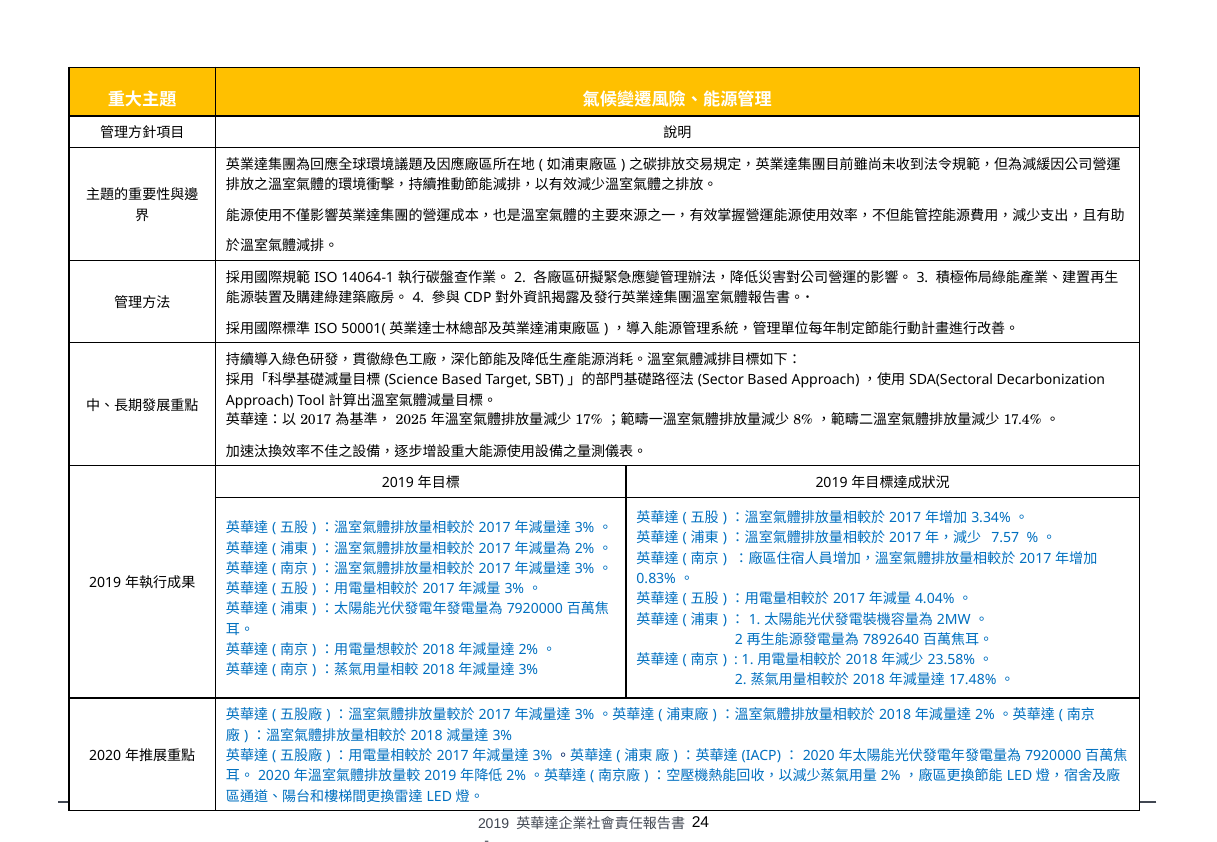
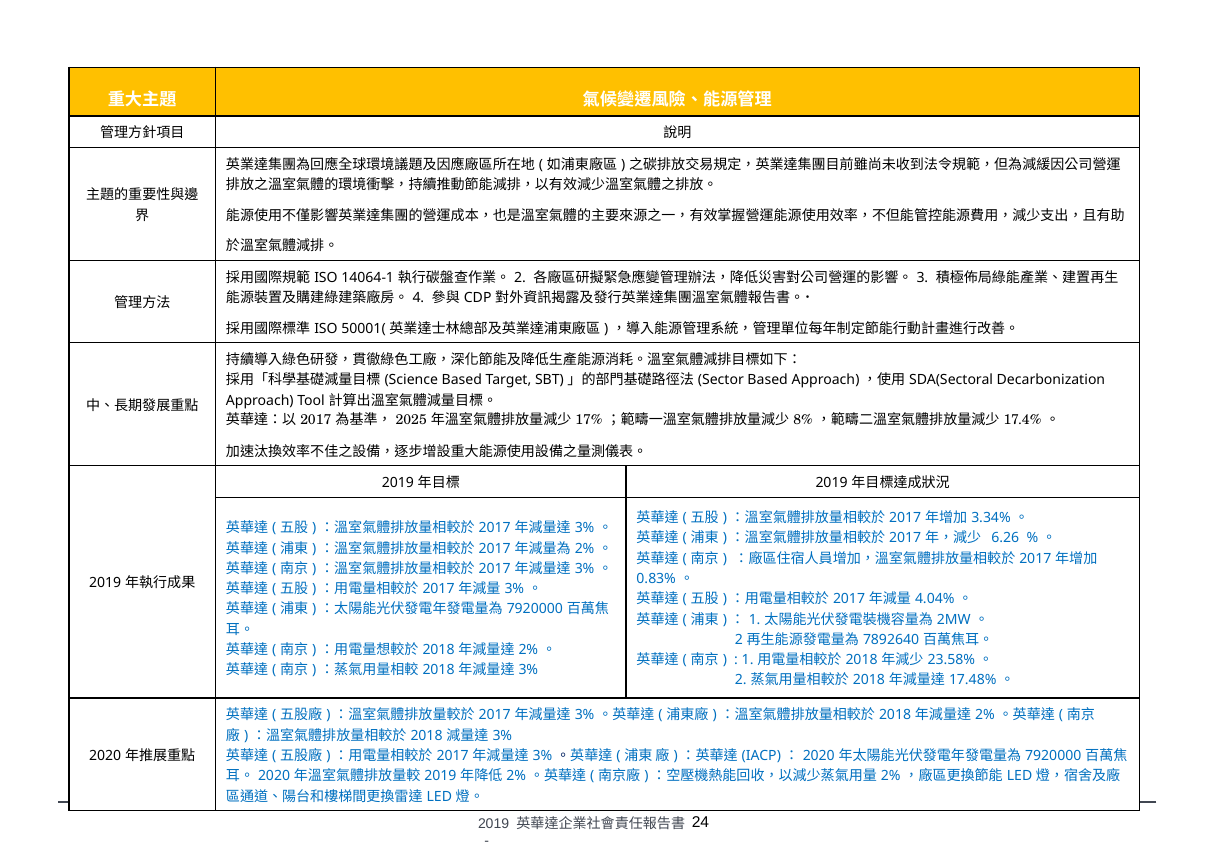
7.57: 7.57 -> 6.26 (1005, 539)
